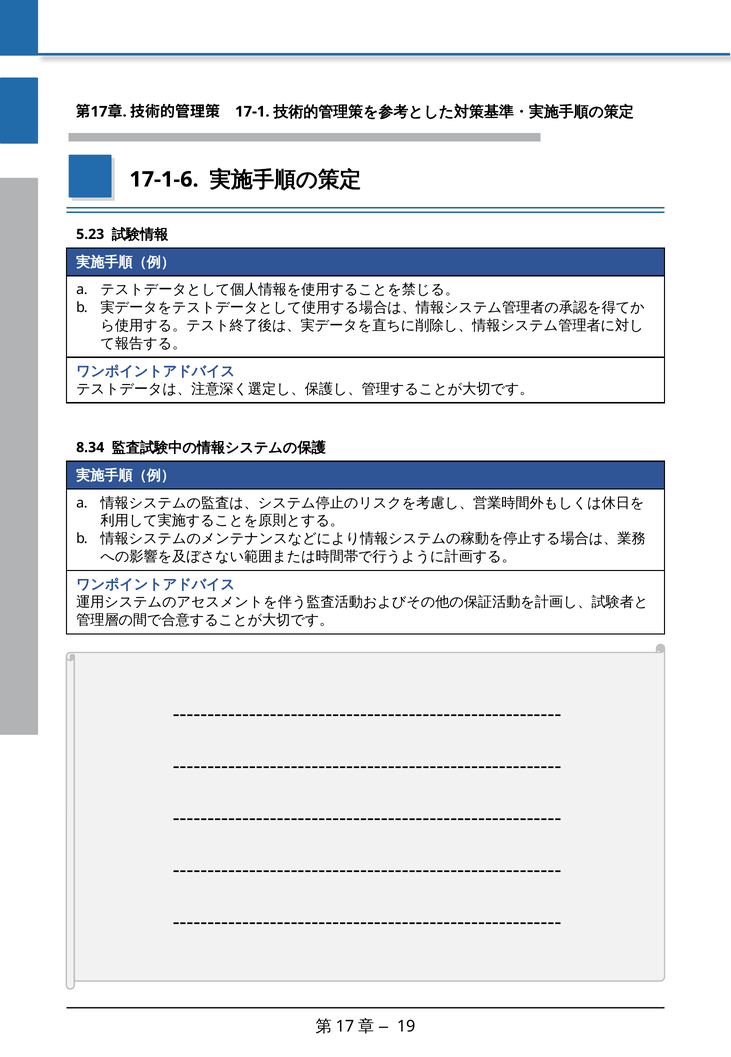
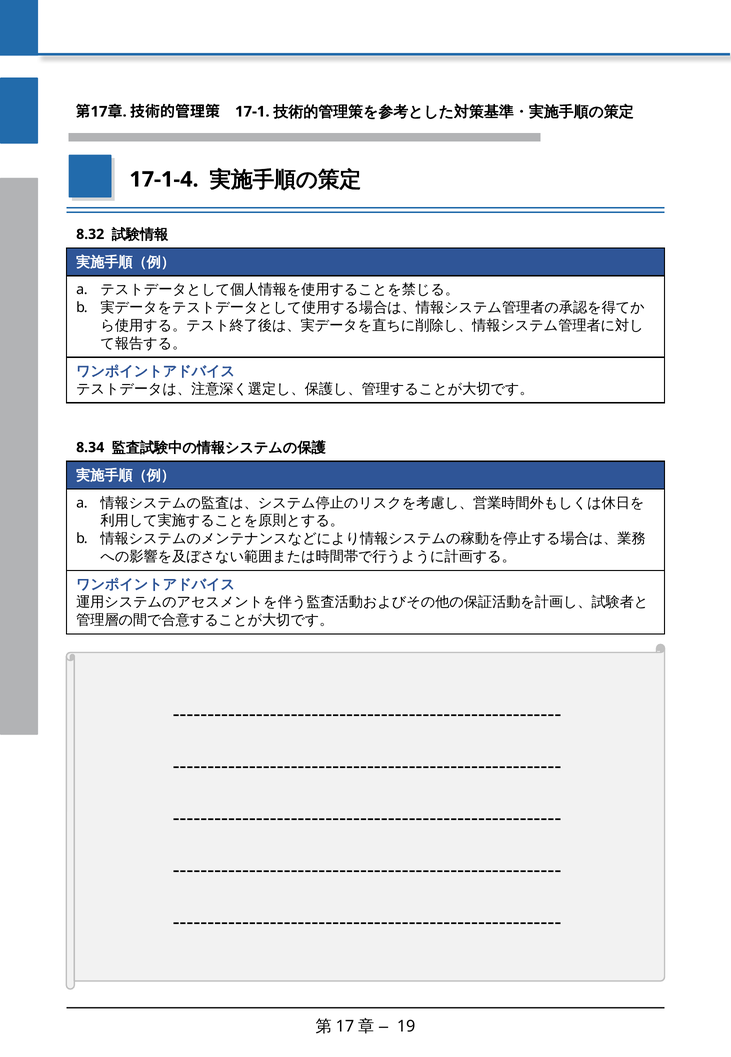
17-1-6: 17-1-6 -> 17-1-4 (164, 179)
5.23: 5.23 -> 8.32 (90, 234)
